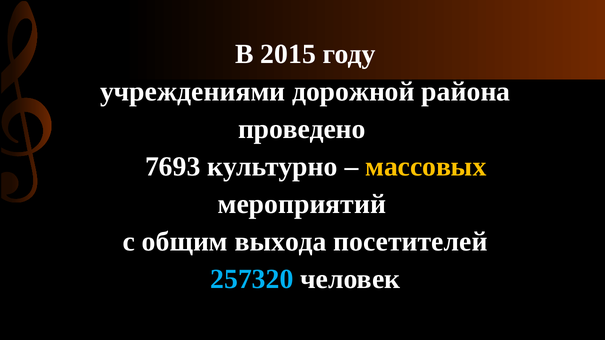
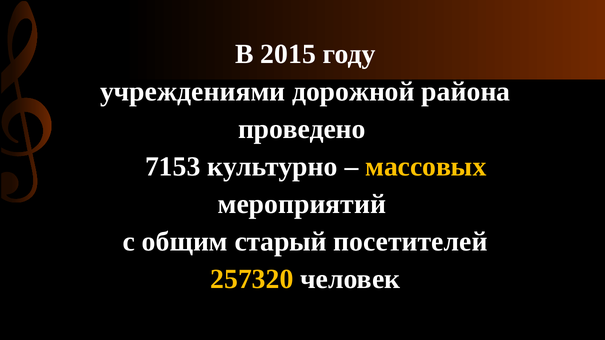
7693: 7693 -> 7153 (173, 167)
выхода: выхода -> старый (281, 242)
257320 colour: light blue -> yellow (252, 279)
